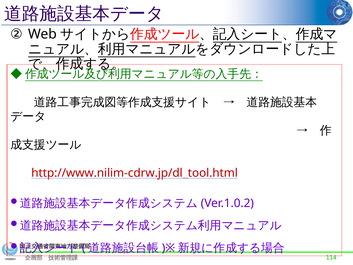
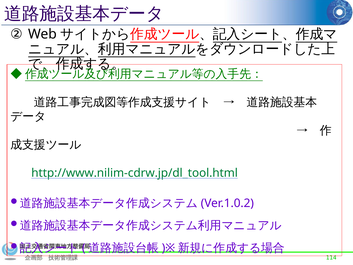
http://www.nilim-cdrw.jp/dl_tool.html colour: red -> green (135, 173)
